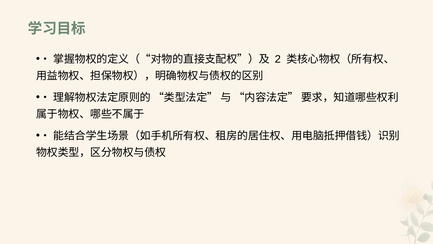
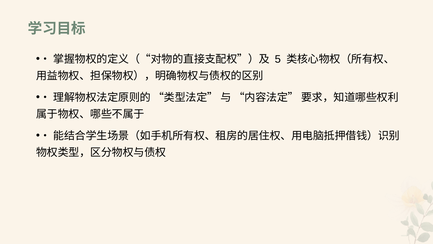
2: 2 -> 5 (278, 59)
